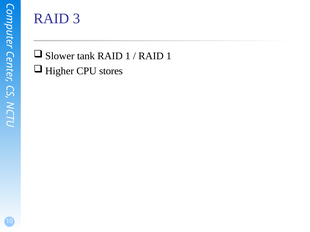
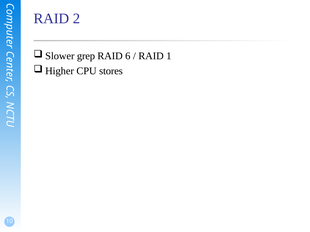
3: 3 -> 2 (77, 19)
tank: tank -> grep (86, 56)
1: 1 -> 6 (128, 56)
